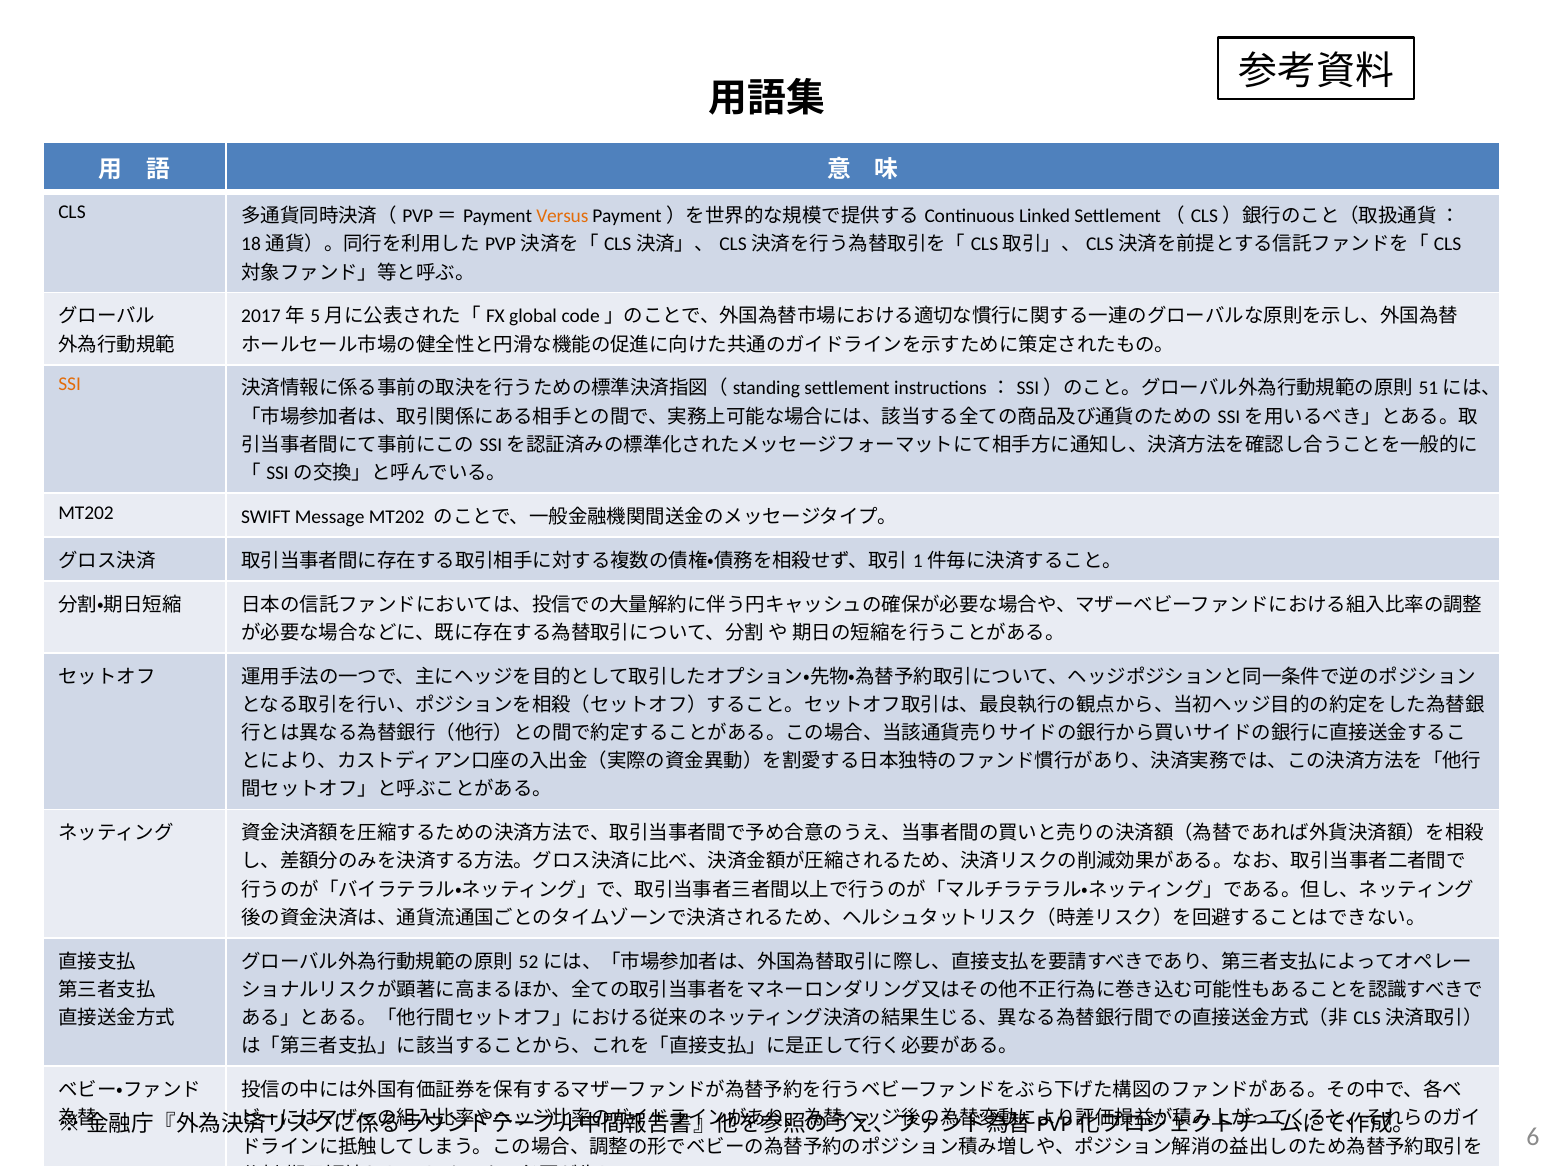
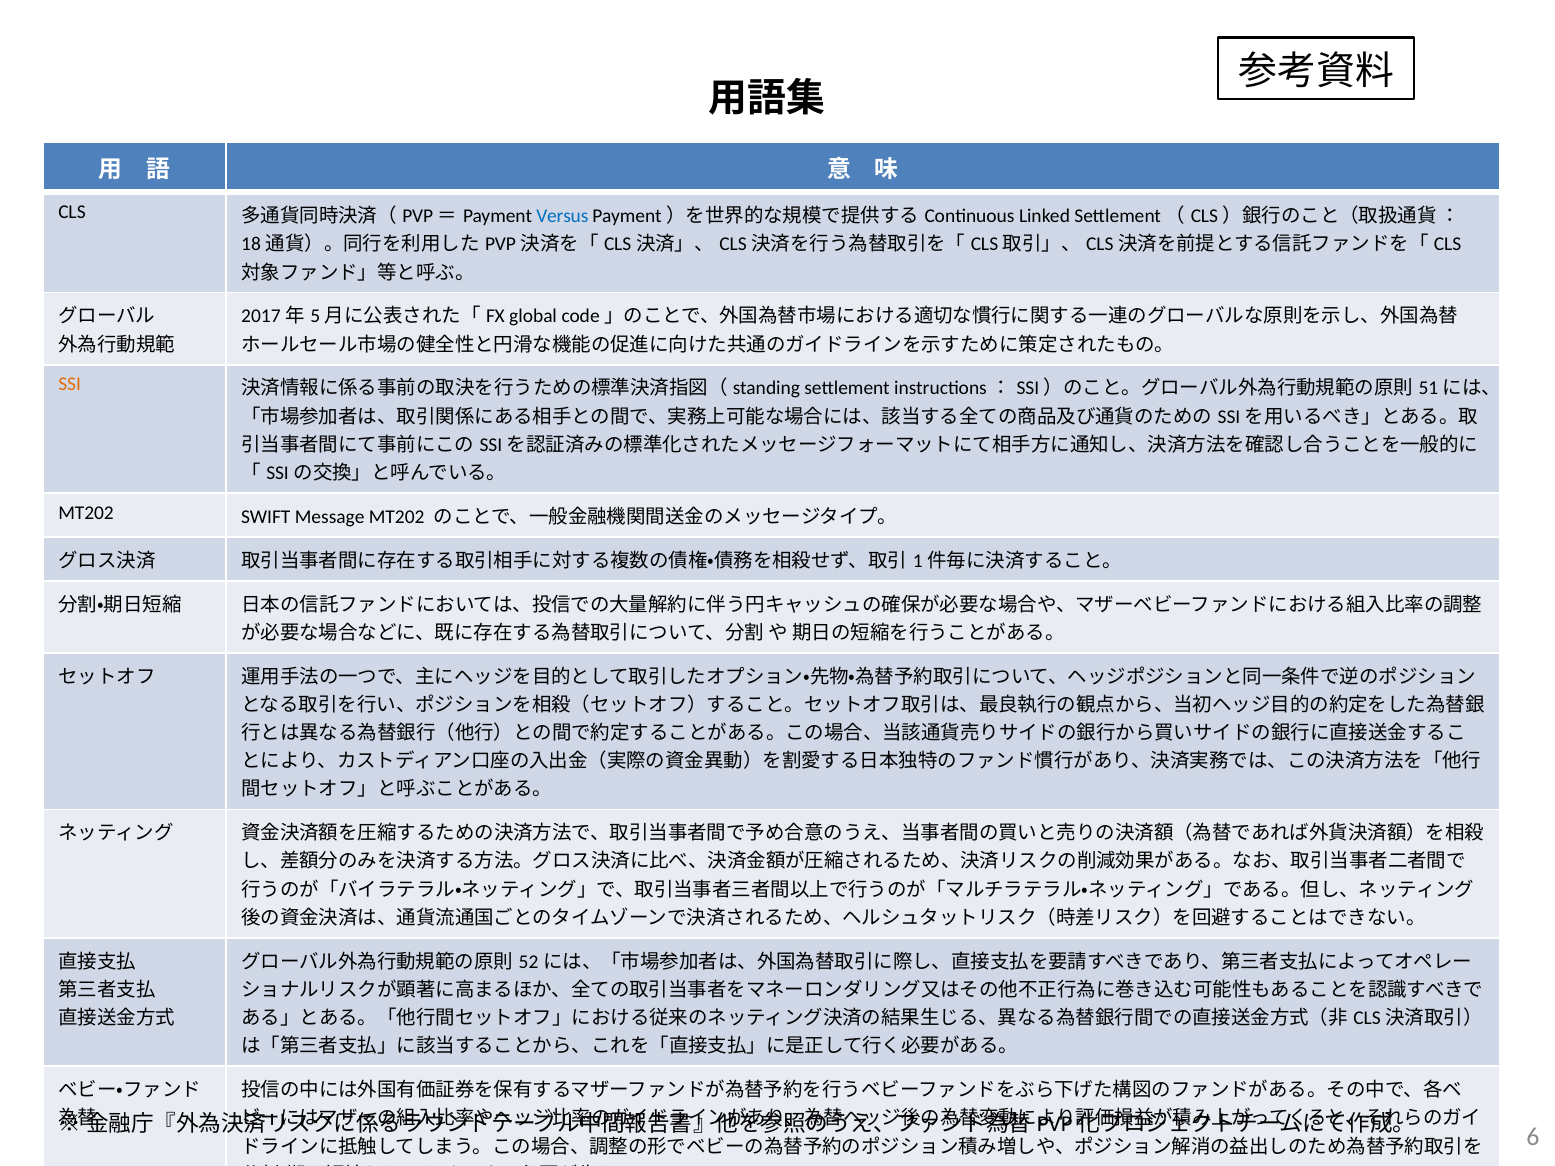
Versus colour: orange -> blue (562, 216)
